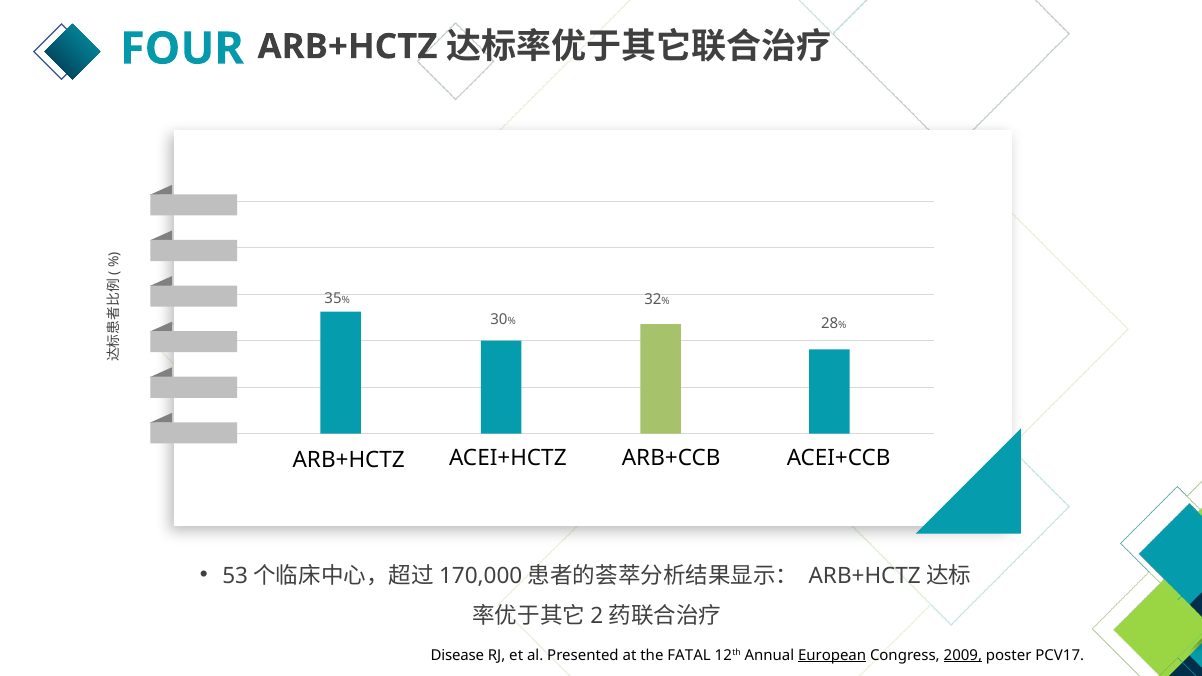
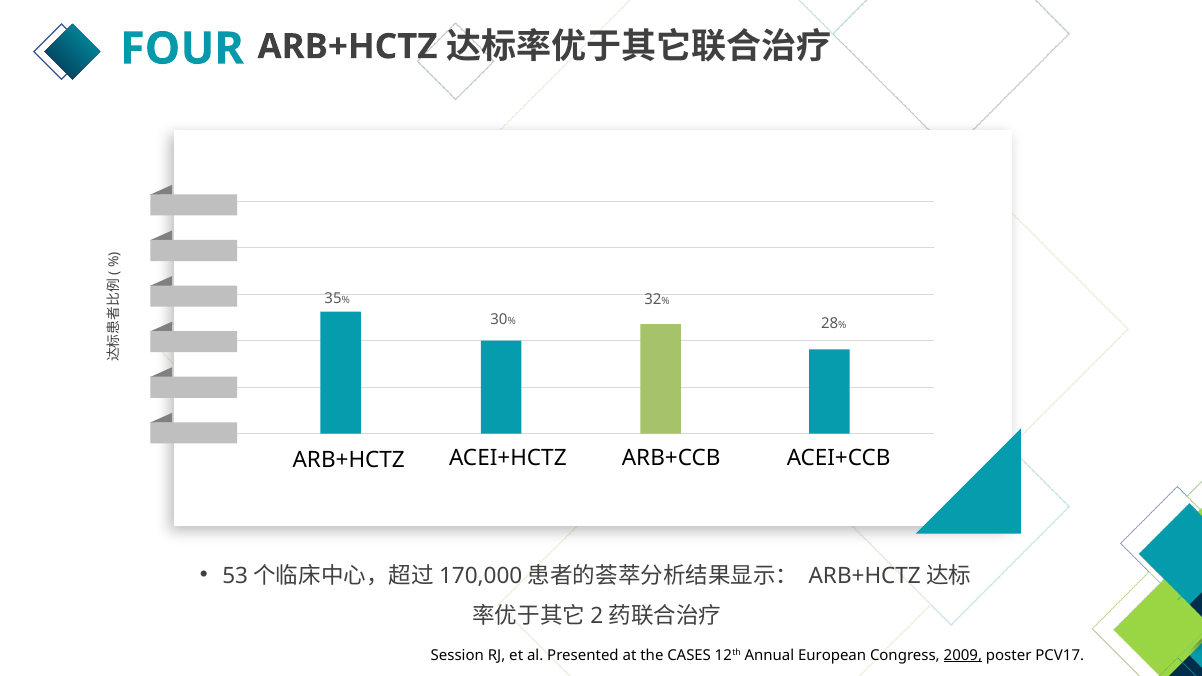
Disease: Disease -> Session (457, 656)
FATAL: FATAL -> CASES (689, 656)
European underline: present -> none (832, 656)
